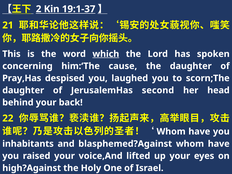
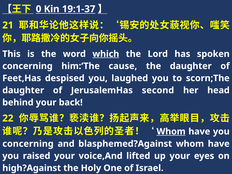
2: 2 -> 0 (39, 9)
Pray,Has: Pray,Has -> Feet,Has (22, 78)
Whom underline: none -> present (171, 132)
inhabitants: inhabitants -> concerning (28, 144)
